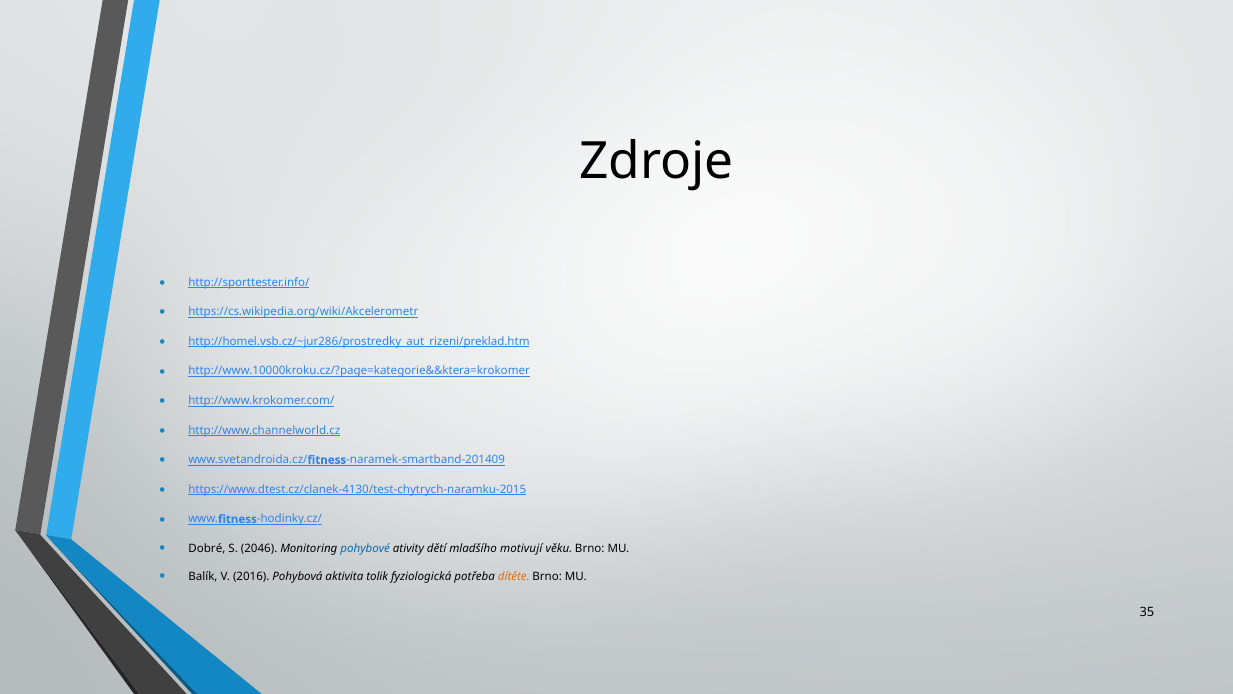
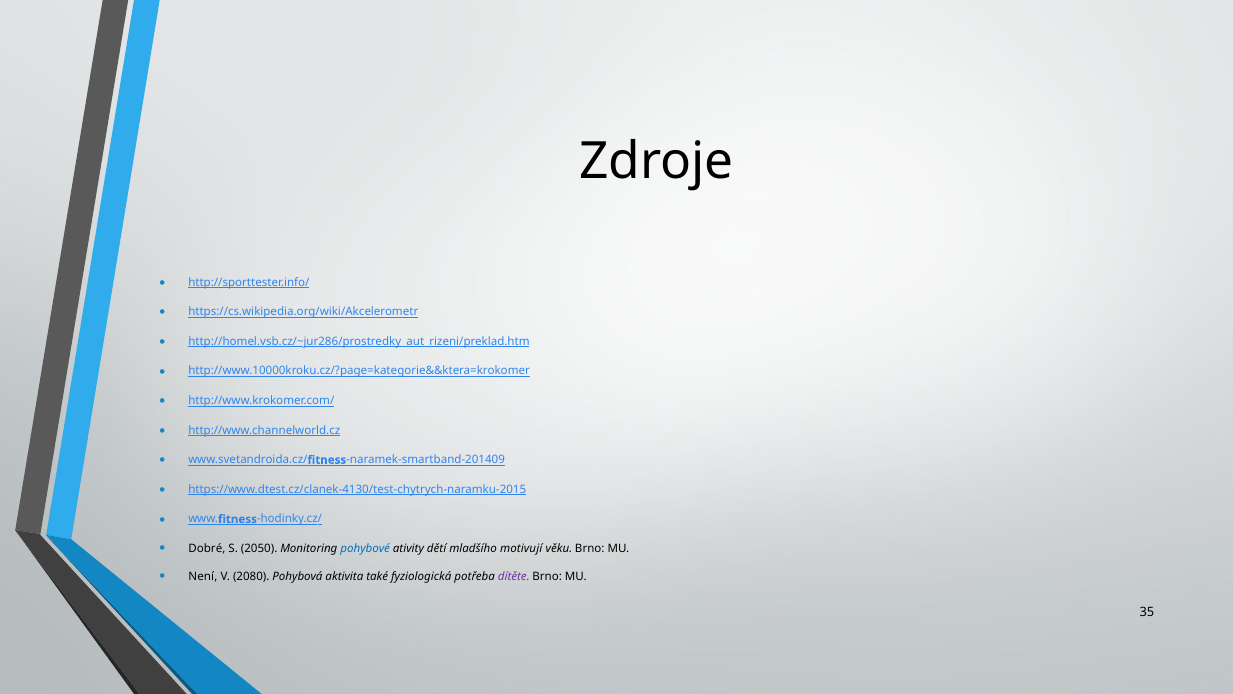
2046: 2046 -> 2050 (259, 548)
Balík: Balík -> Není (203, 576)
2016: 2016 -> 2080 (251, 576)
tolik: tolik -> také (377, 576)
dítěte colour: orange -> purple (514, 576)
